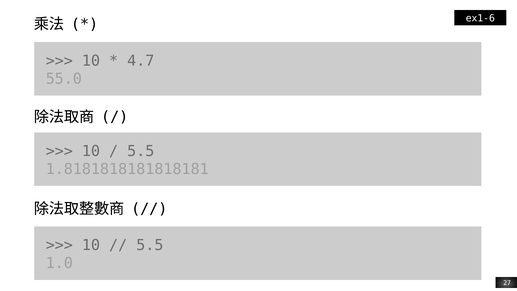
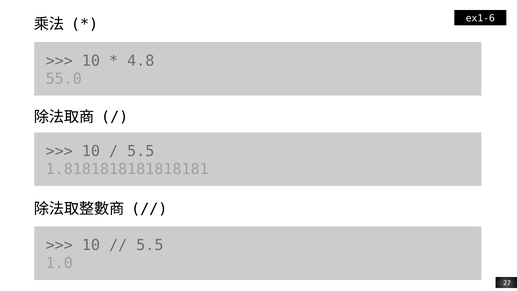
4.7: 4.7 -> 4.8 (141, 61)
